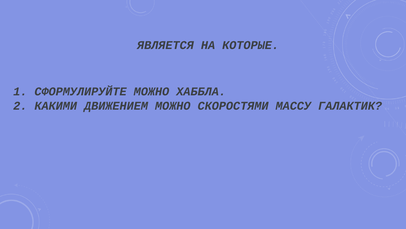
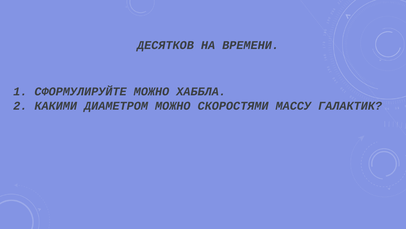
ЯВЛЯЕТСЯ: ЯВЛЯЕТСЯ -> ДЕСЯТКОВ (165, 45)
КОТОРЫЕ: КОТОРЫЕ -> ВРЕМЕНИ (251, 45)
ДВИЖЕНИЕМ: ДВИЖЕНИЕМ -> ДИАМЕТРОМ (116, 106)
